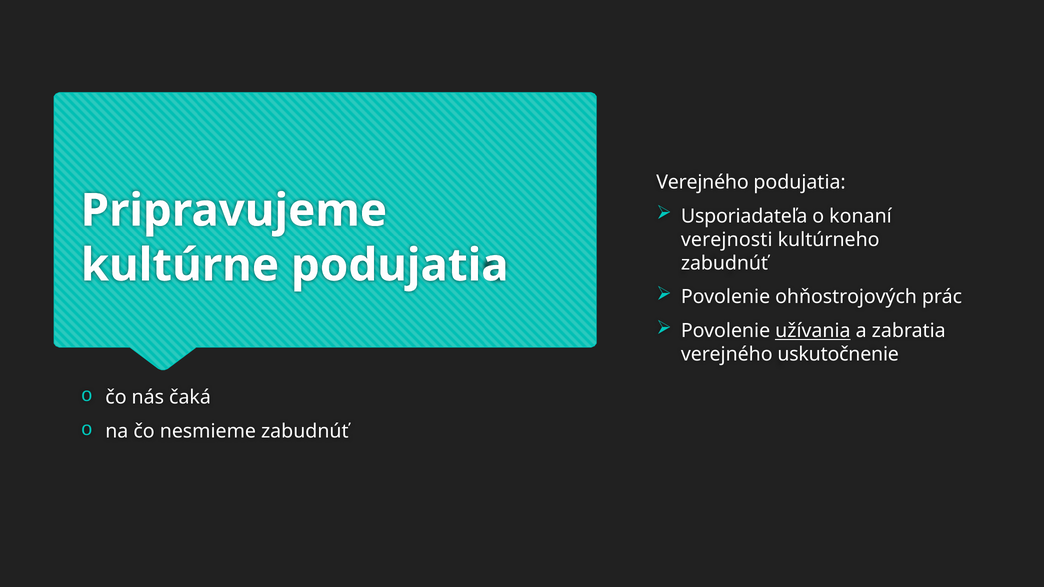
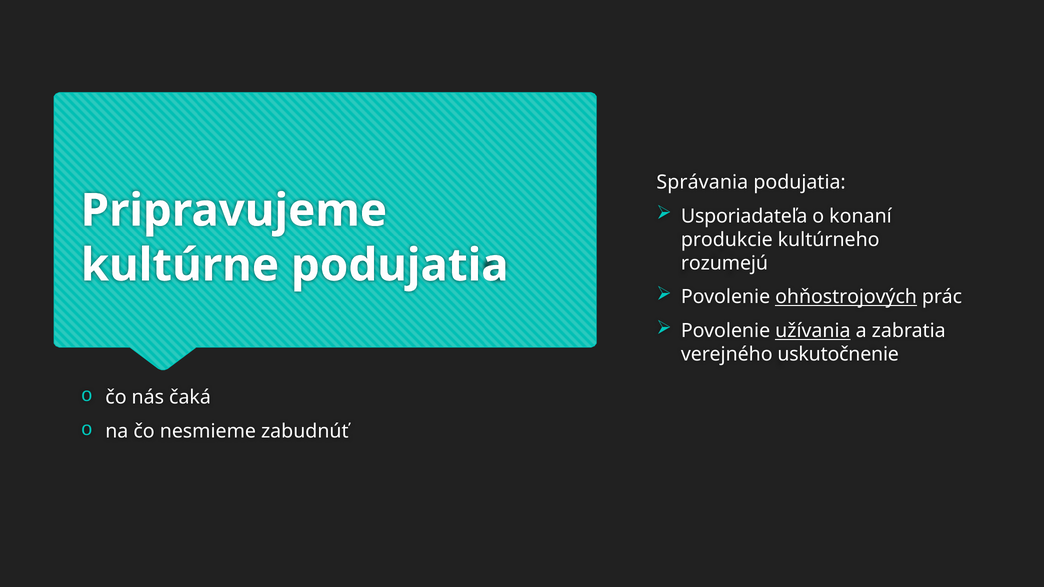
Verejného: Verejného -> Správania (702, 182)
verejnosti: verejnosti -> produkcie (727, 240)
zabudnúť: zabudnúť -> rozumejú (724, 263)
ohňostrojových underline: none -> present (846, 297)
